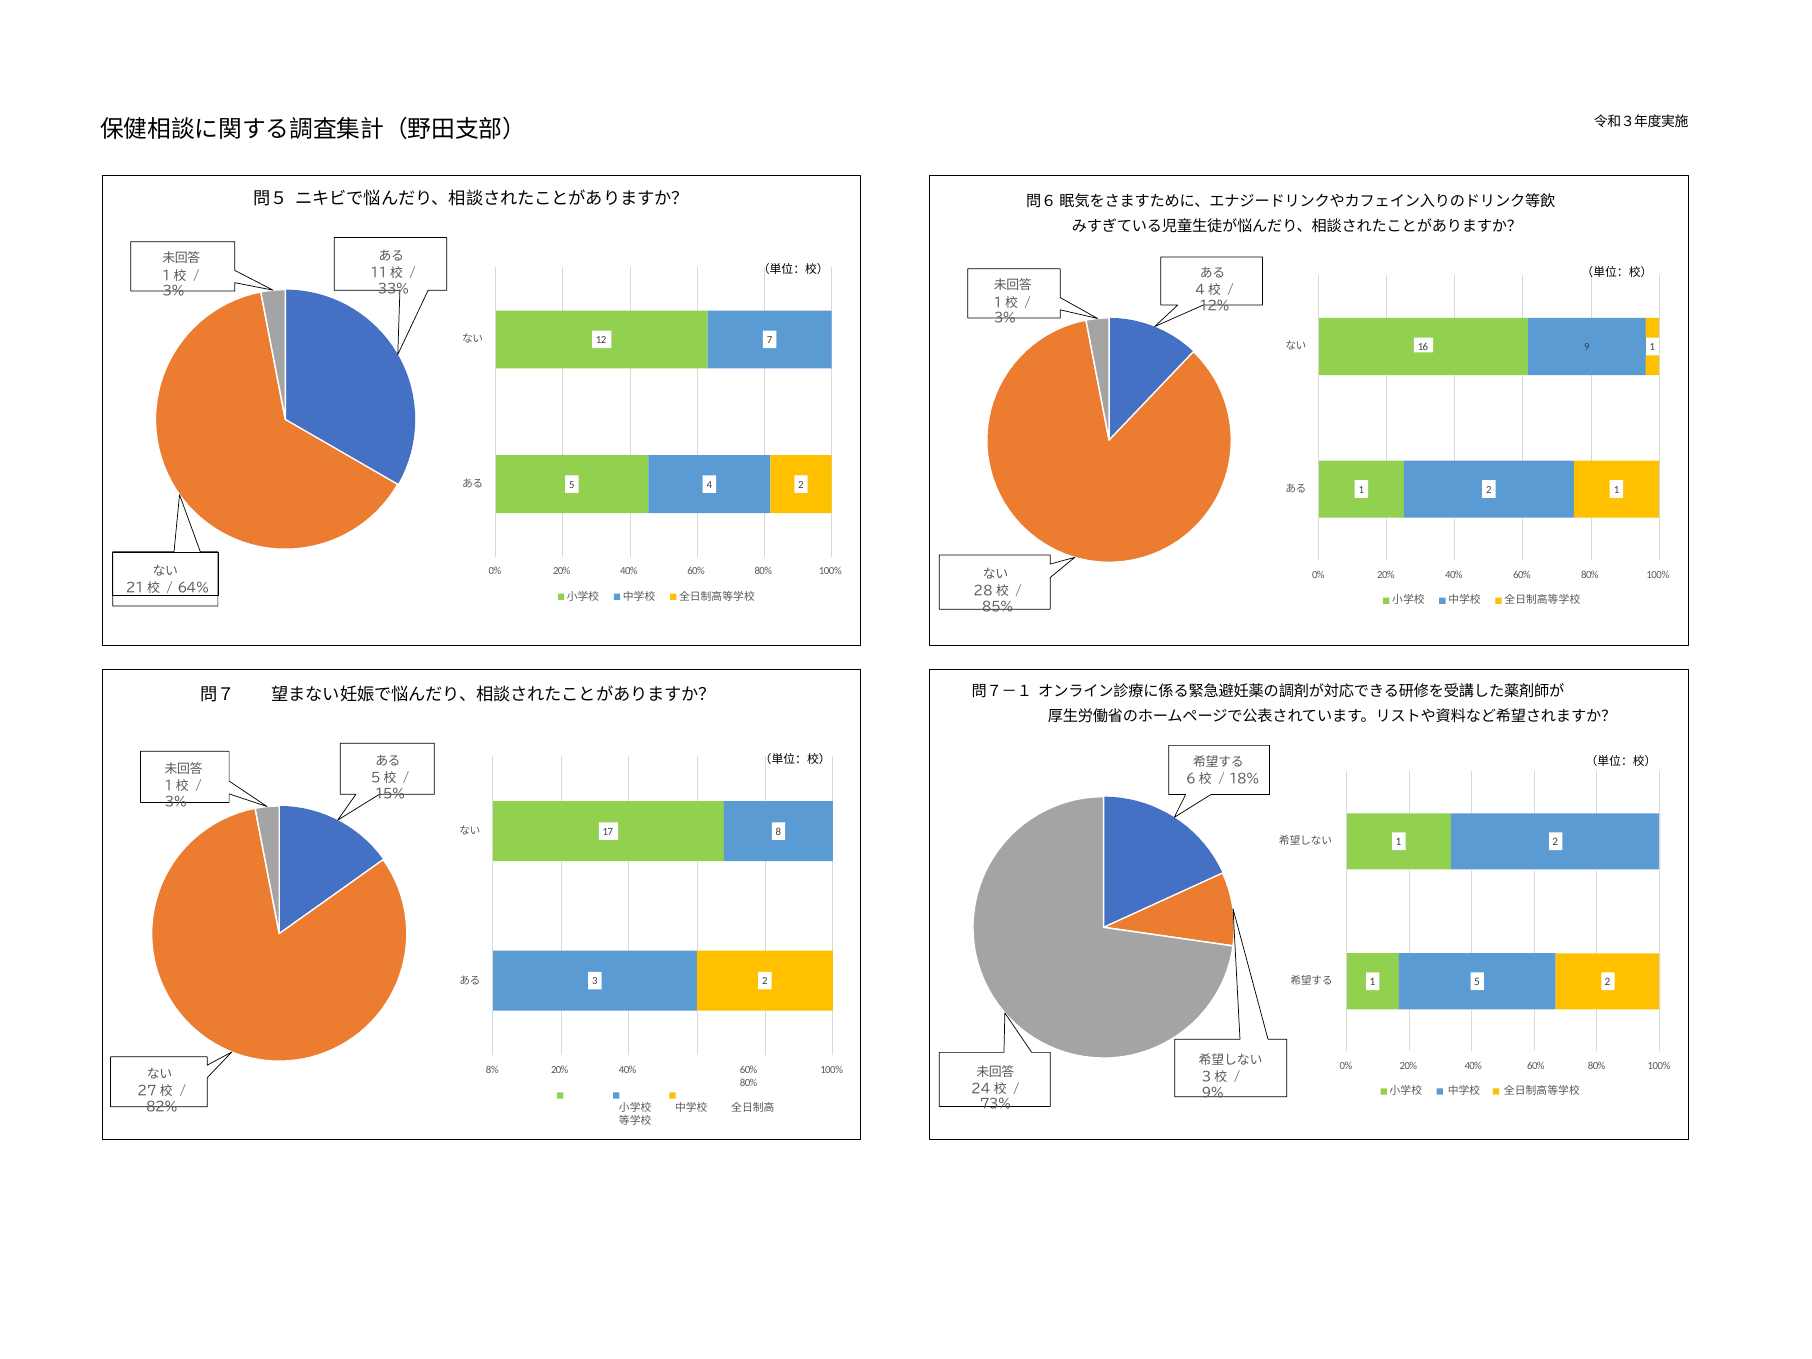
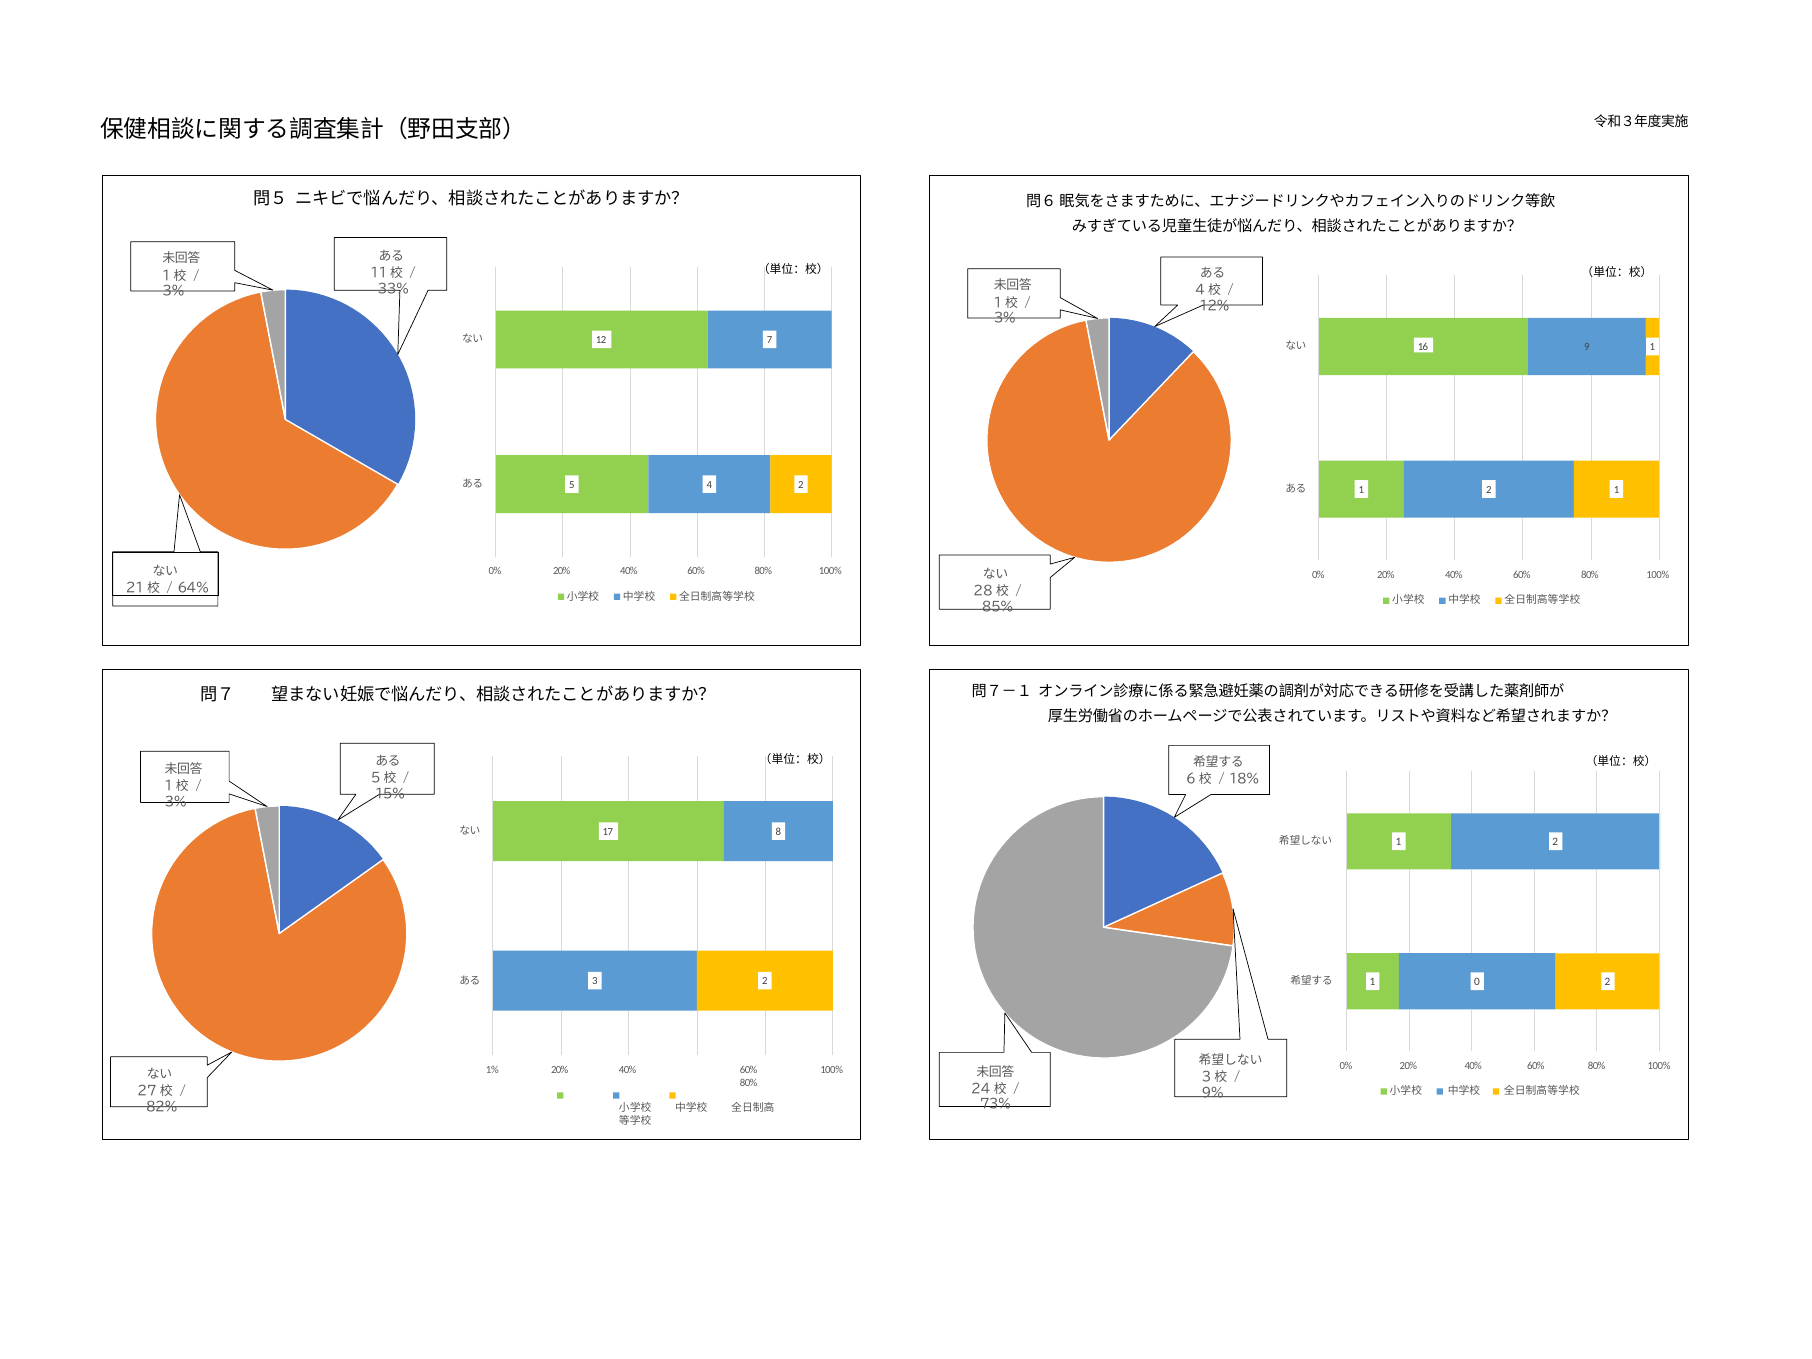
1 5: 5 -> 0 (1477, 982)
8%: 8% -> 1% (492, 1070)
